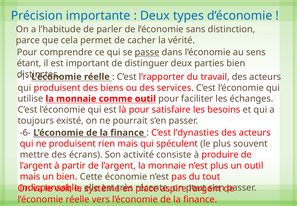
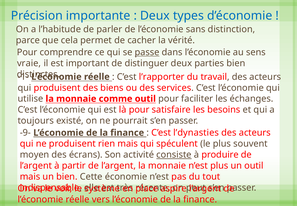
étant: étant -> vraie (29, 63)
-6-: -6- -> -9- (25, 133)
mettre: mettre -> moyen (35, 154)
consiste underline: none -> present (174, 154)
